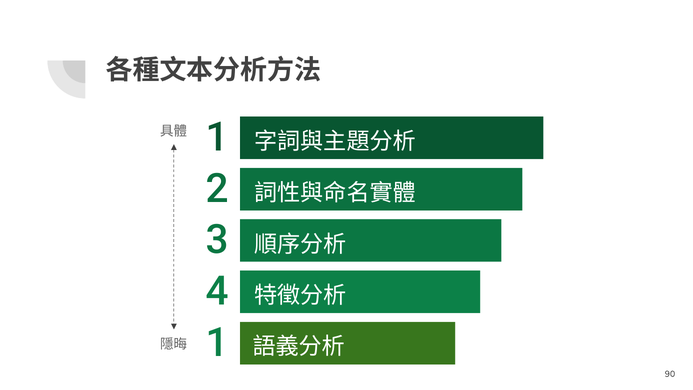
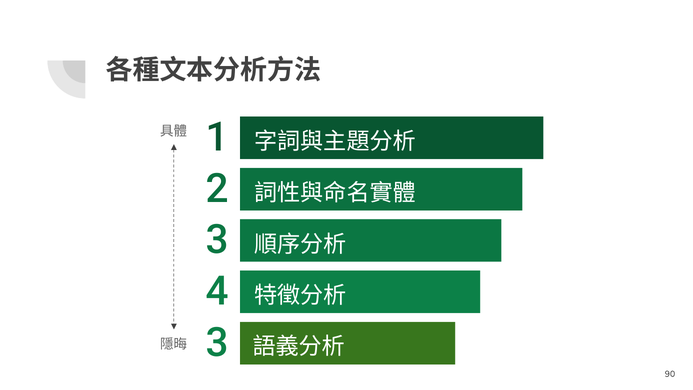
1: 1 -> 3 (217, 343)
